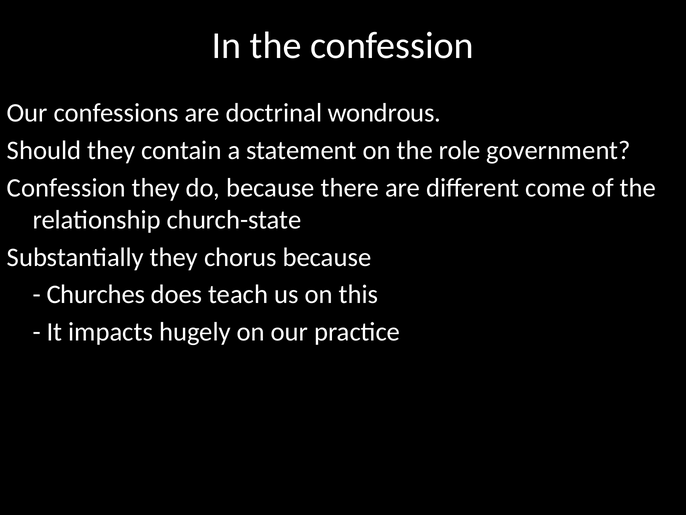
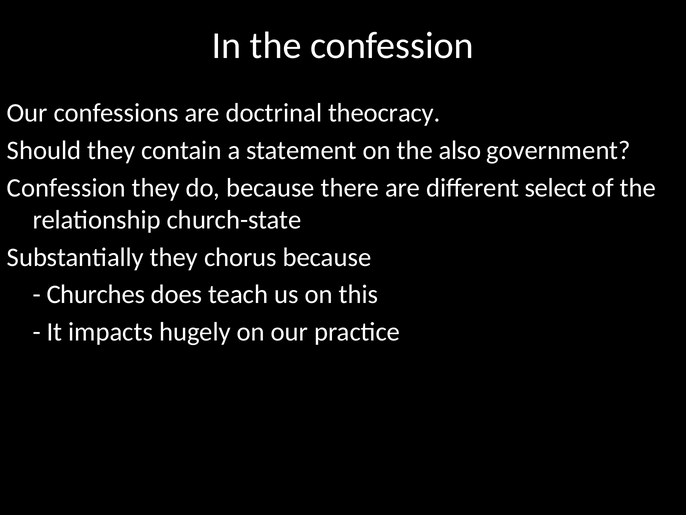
wondrous: wondrous -> theocracy (384, 113)
role: role -> also (460, 150)
come: come -> select (556, 188)
